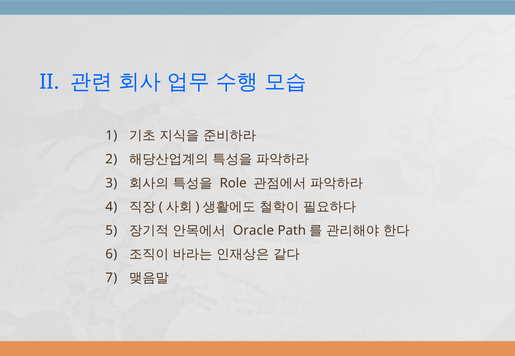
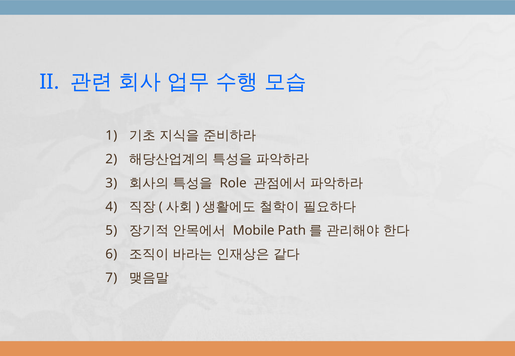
Oracle: Oracle -> Mobile (254, 231)
